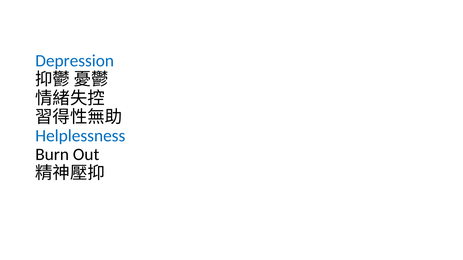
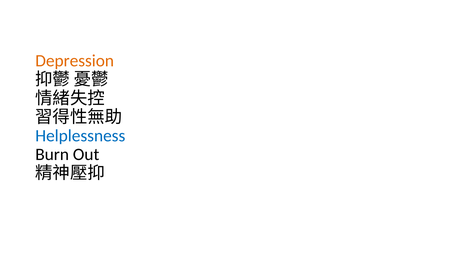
Depression colour: blue -> orange (75, 61)
